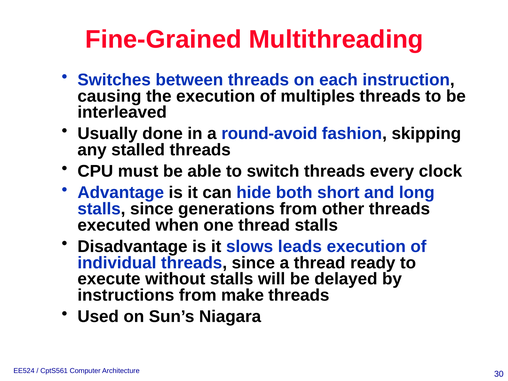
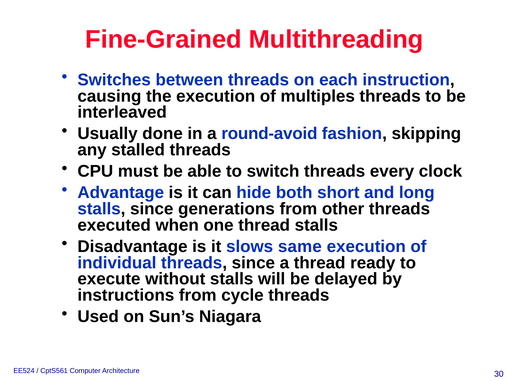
leads: leads -> same (300, 247)
make: make -> cycle (242, 295)
